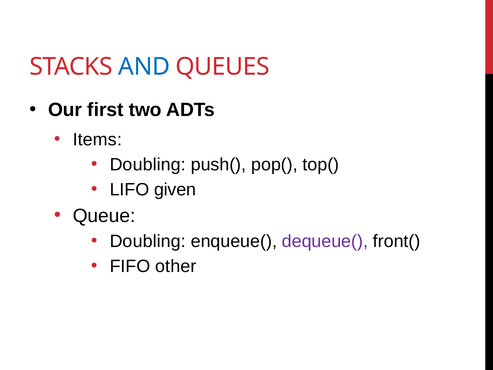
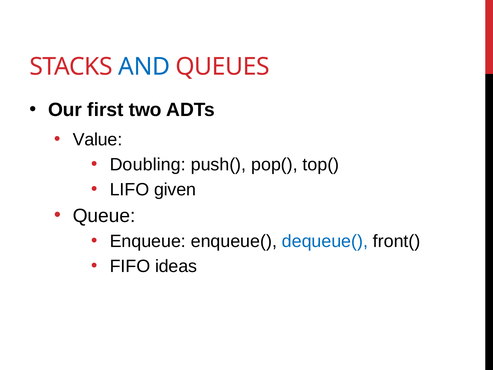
Items: Items -> Value (98, 140)
Doubling: Doubling -> Enqueue (148, 241)
dequeue( colour: purple -> blue (325, 241)
other: other -> ideas (176, 266)
